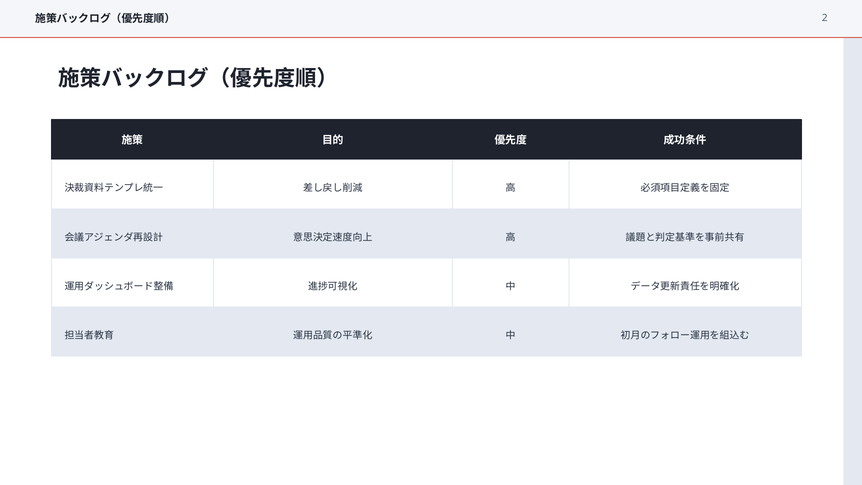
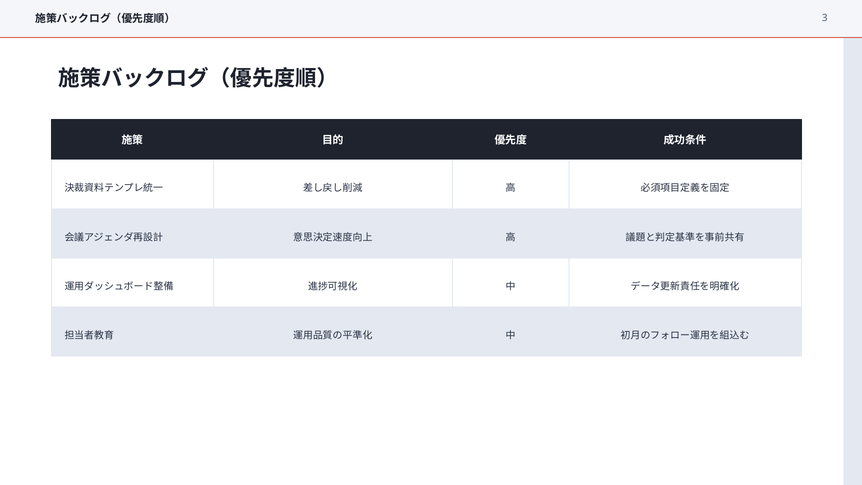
2: 2 -> 3 (825, 18)
